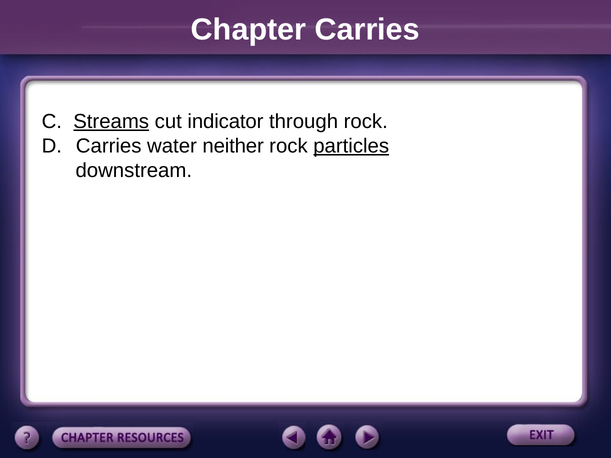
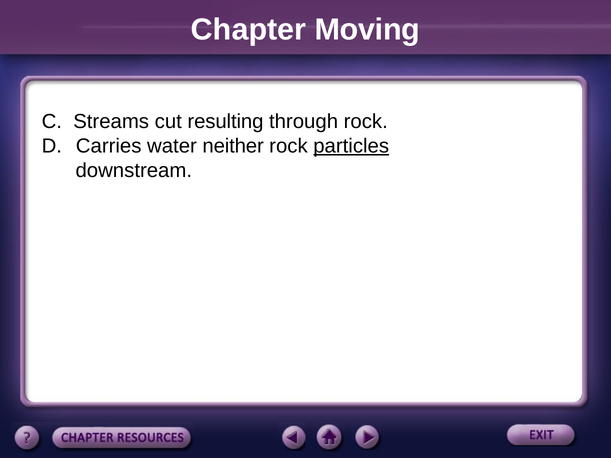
Chapter Carries: Carries -> Moving (367, 29)
Streams underline: present -> none (111, 122)
indicator: indicator -> resulting (225, 122)
